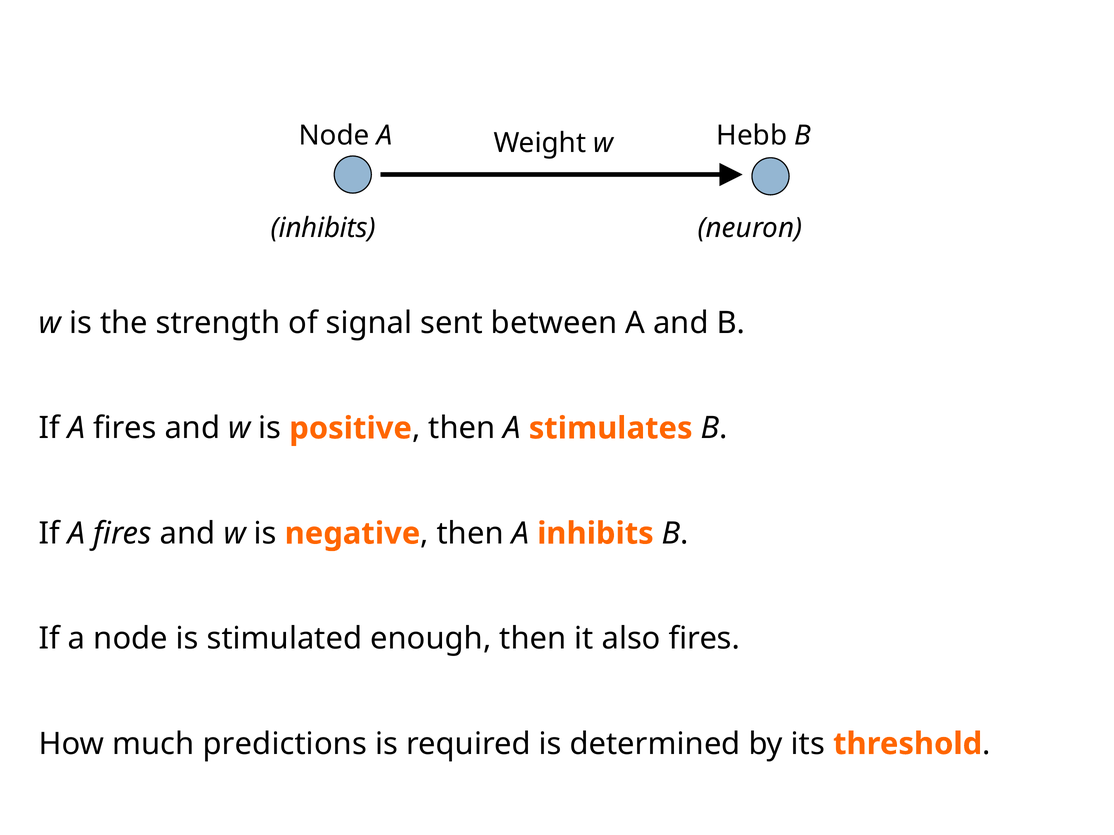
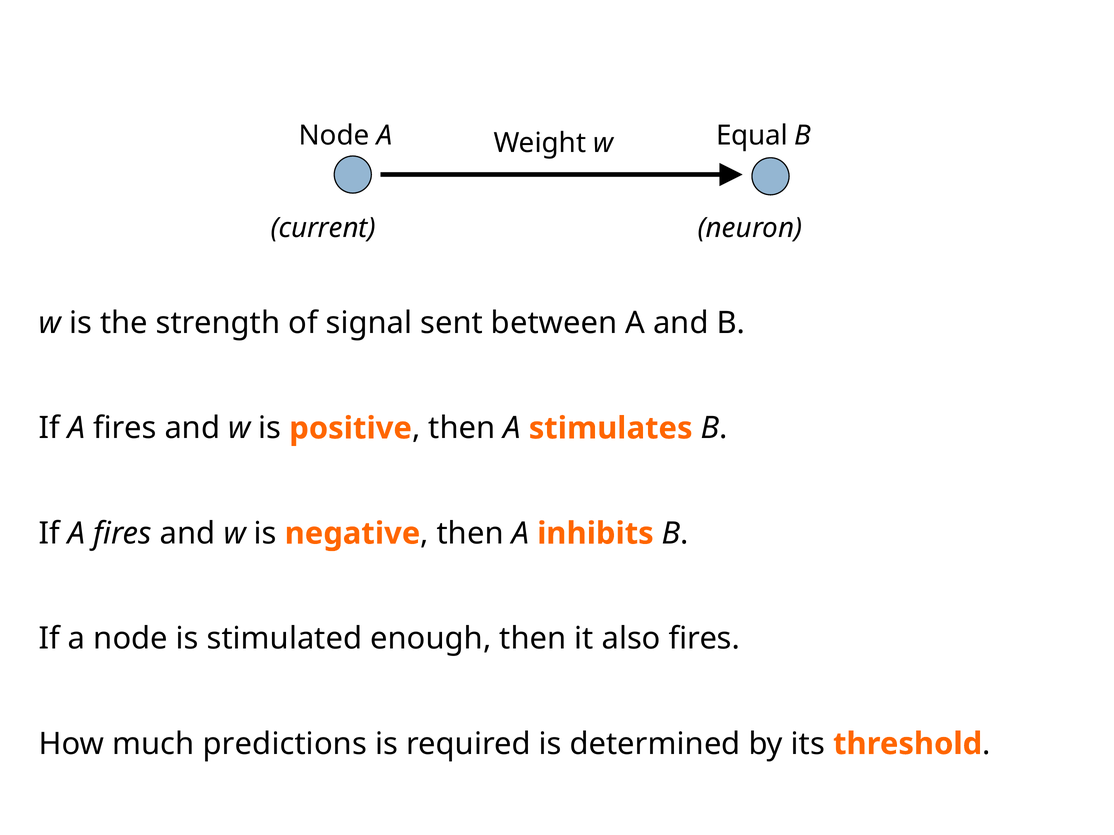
Hebb: Hebb -> Equal (752, 135)
inhibits: inhibits -> current (323, 228)
